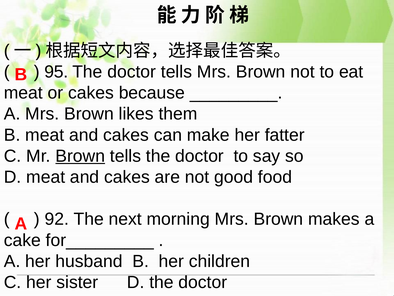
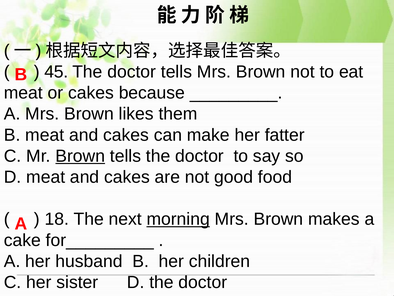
95: 95 -> 45 (56, 72)
92: 92 -> 18 (57, 219)
morning underline: none -> present (178, 219)
